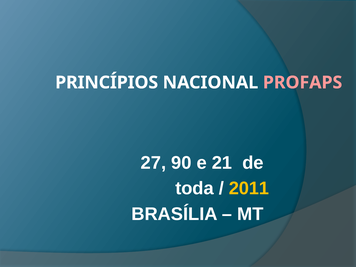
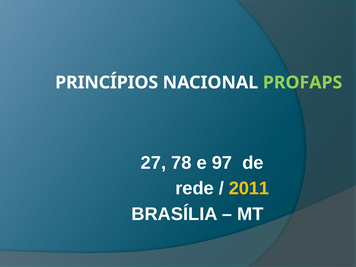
PROFAPS colour: pink -> light green (303, 83)
90: 90 -> 78 (181, 163)
21: 21 -> 97 (222, 163)
toda: toda -> rede (195, 188)
